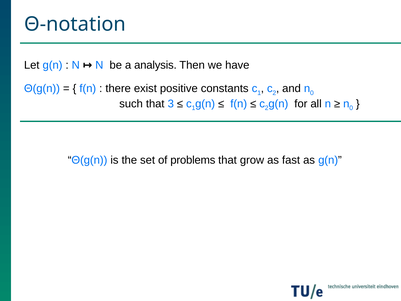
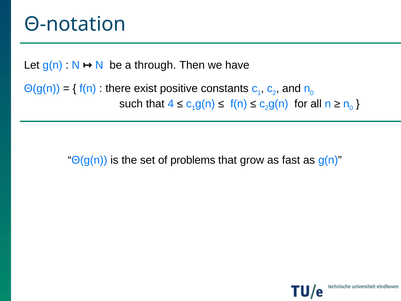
analysis: analysis -> through (155, 65)
3: 3 -> 4 (171, 104)
